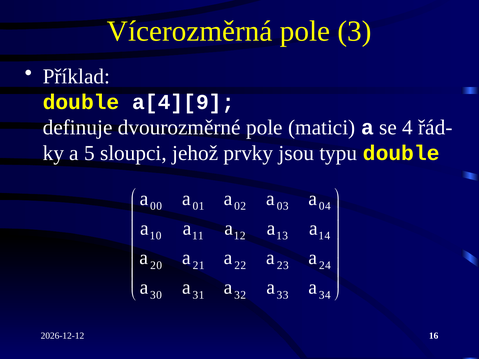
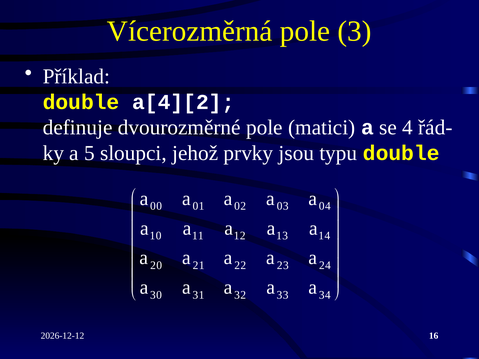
a[4][9: a[4][9 -> a[4][2 (183, 102)
